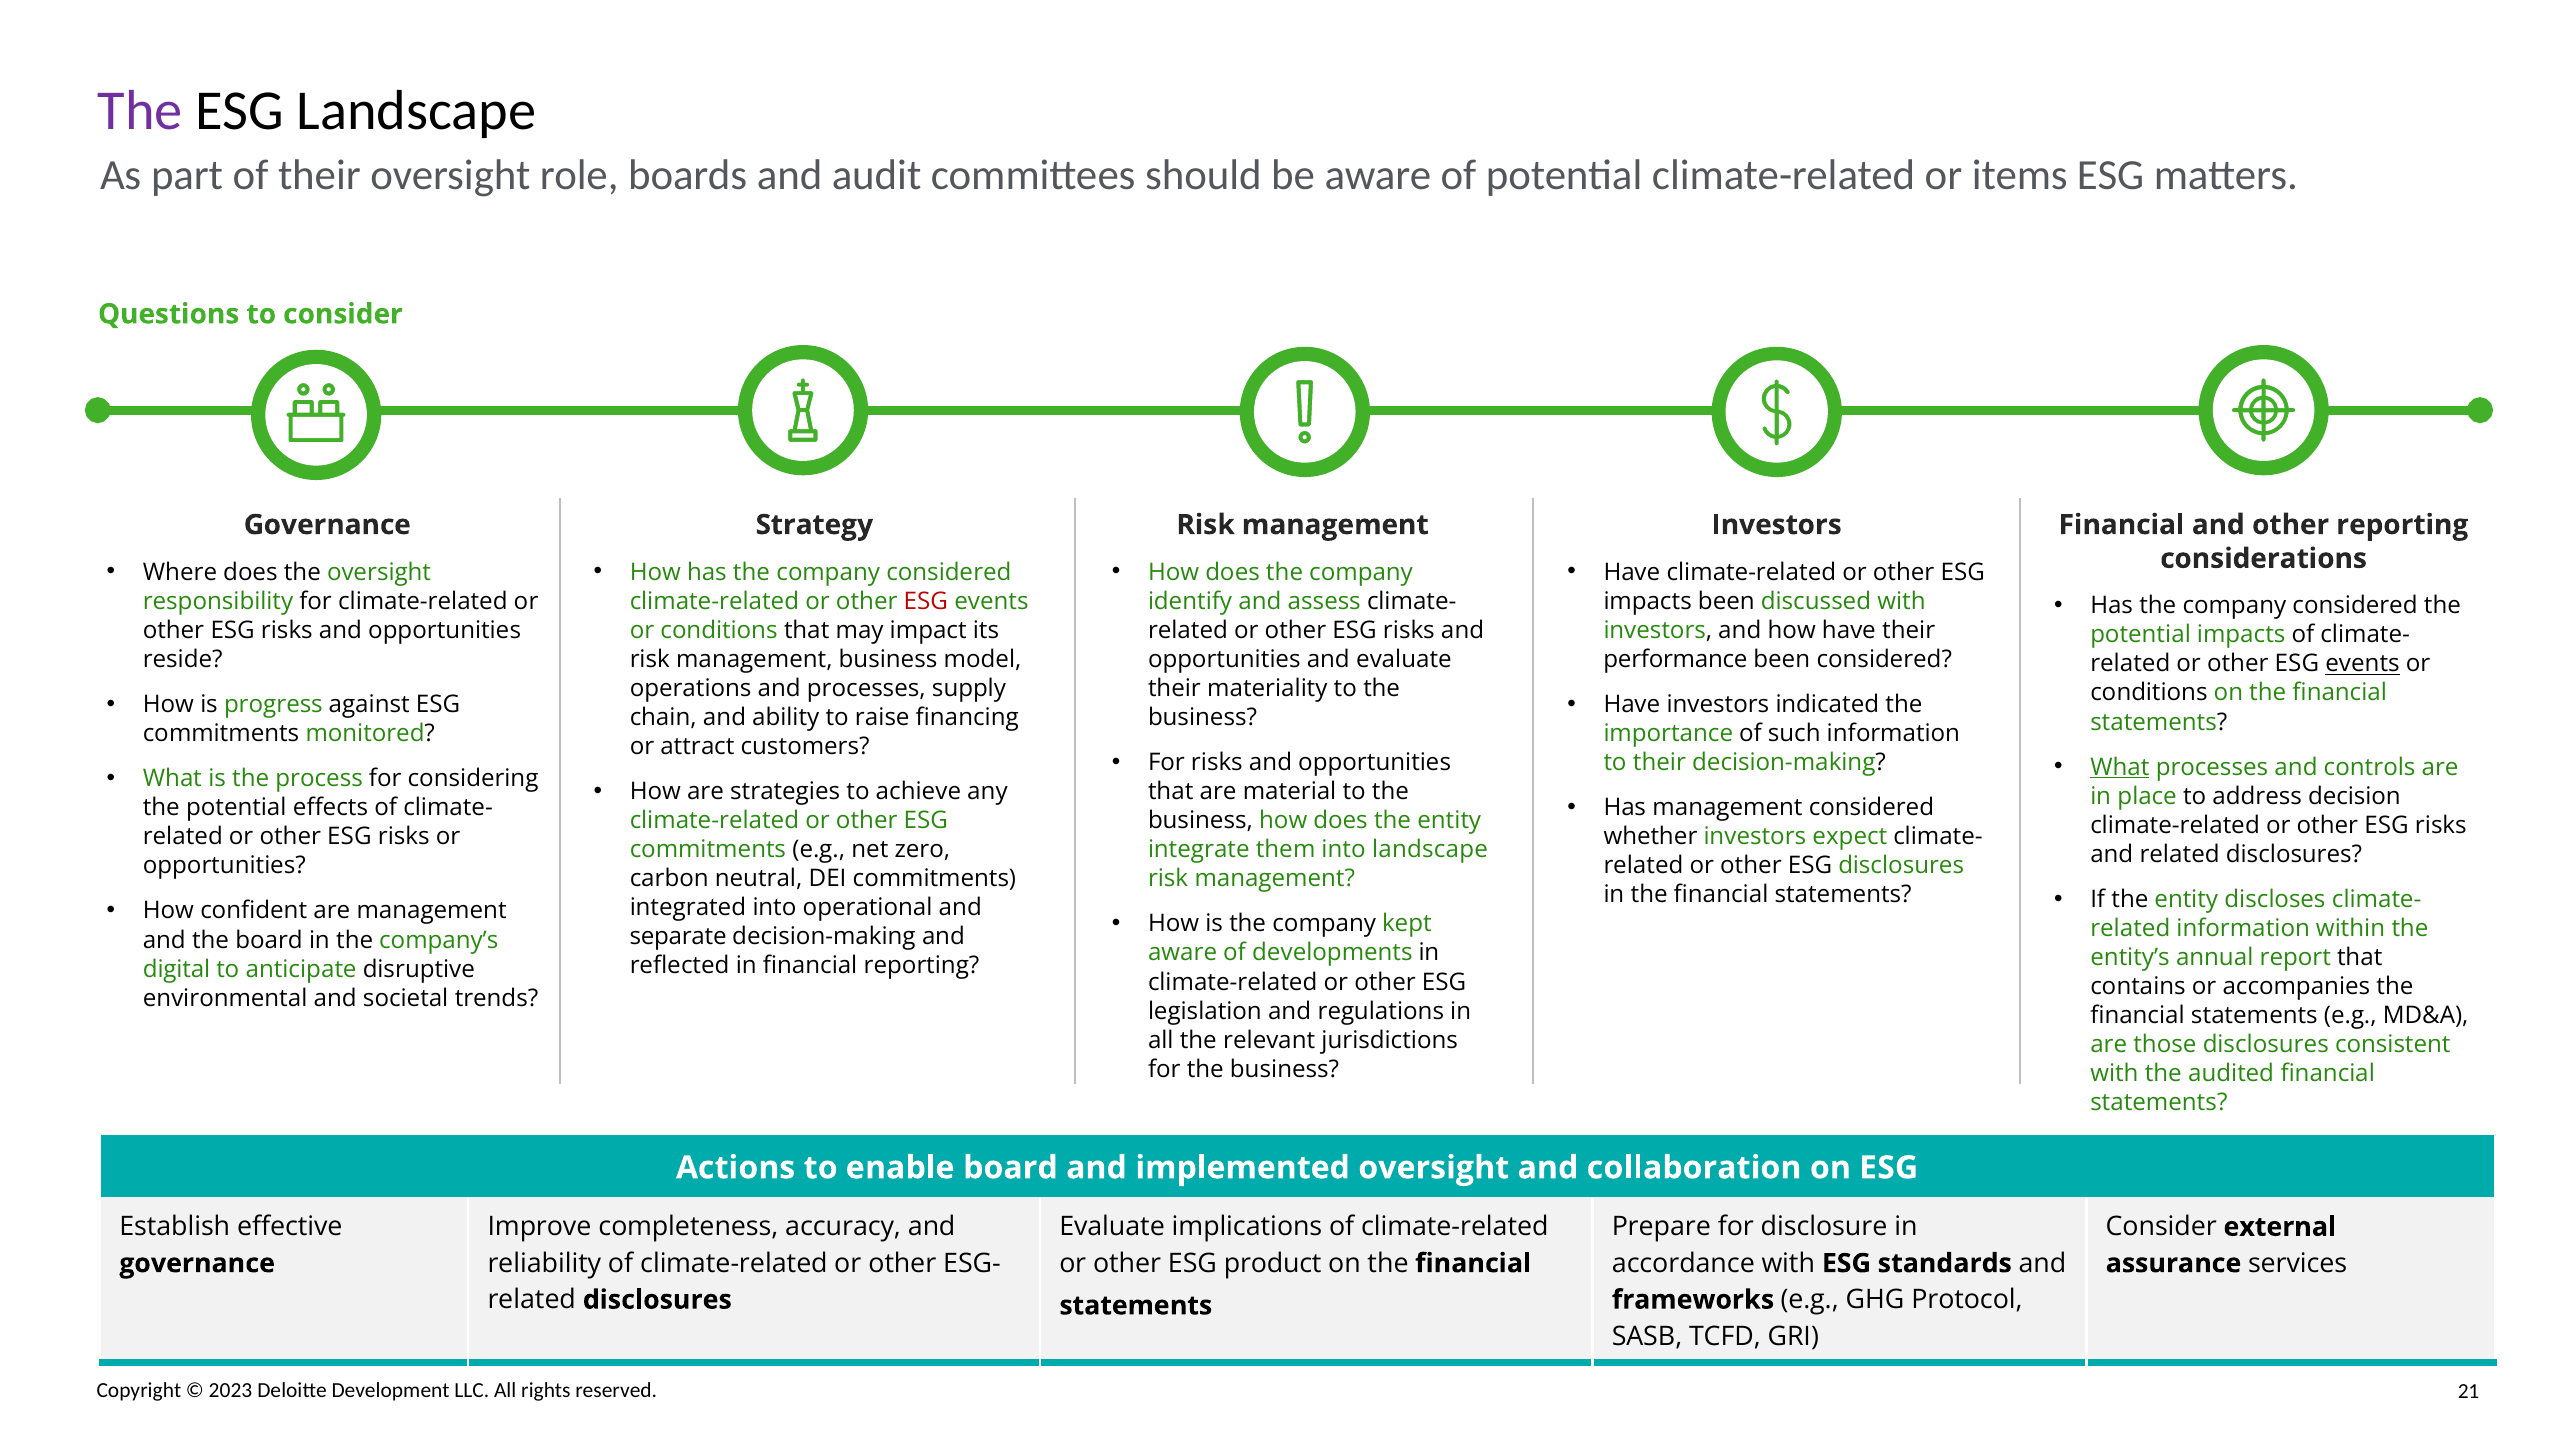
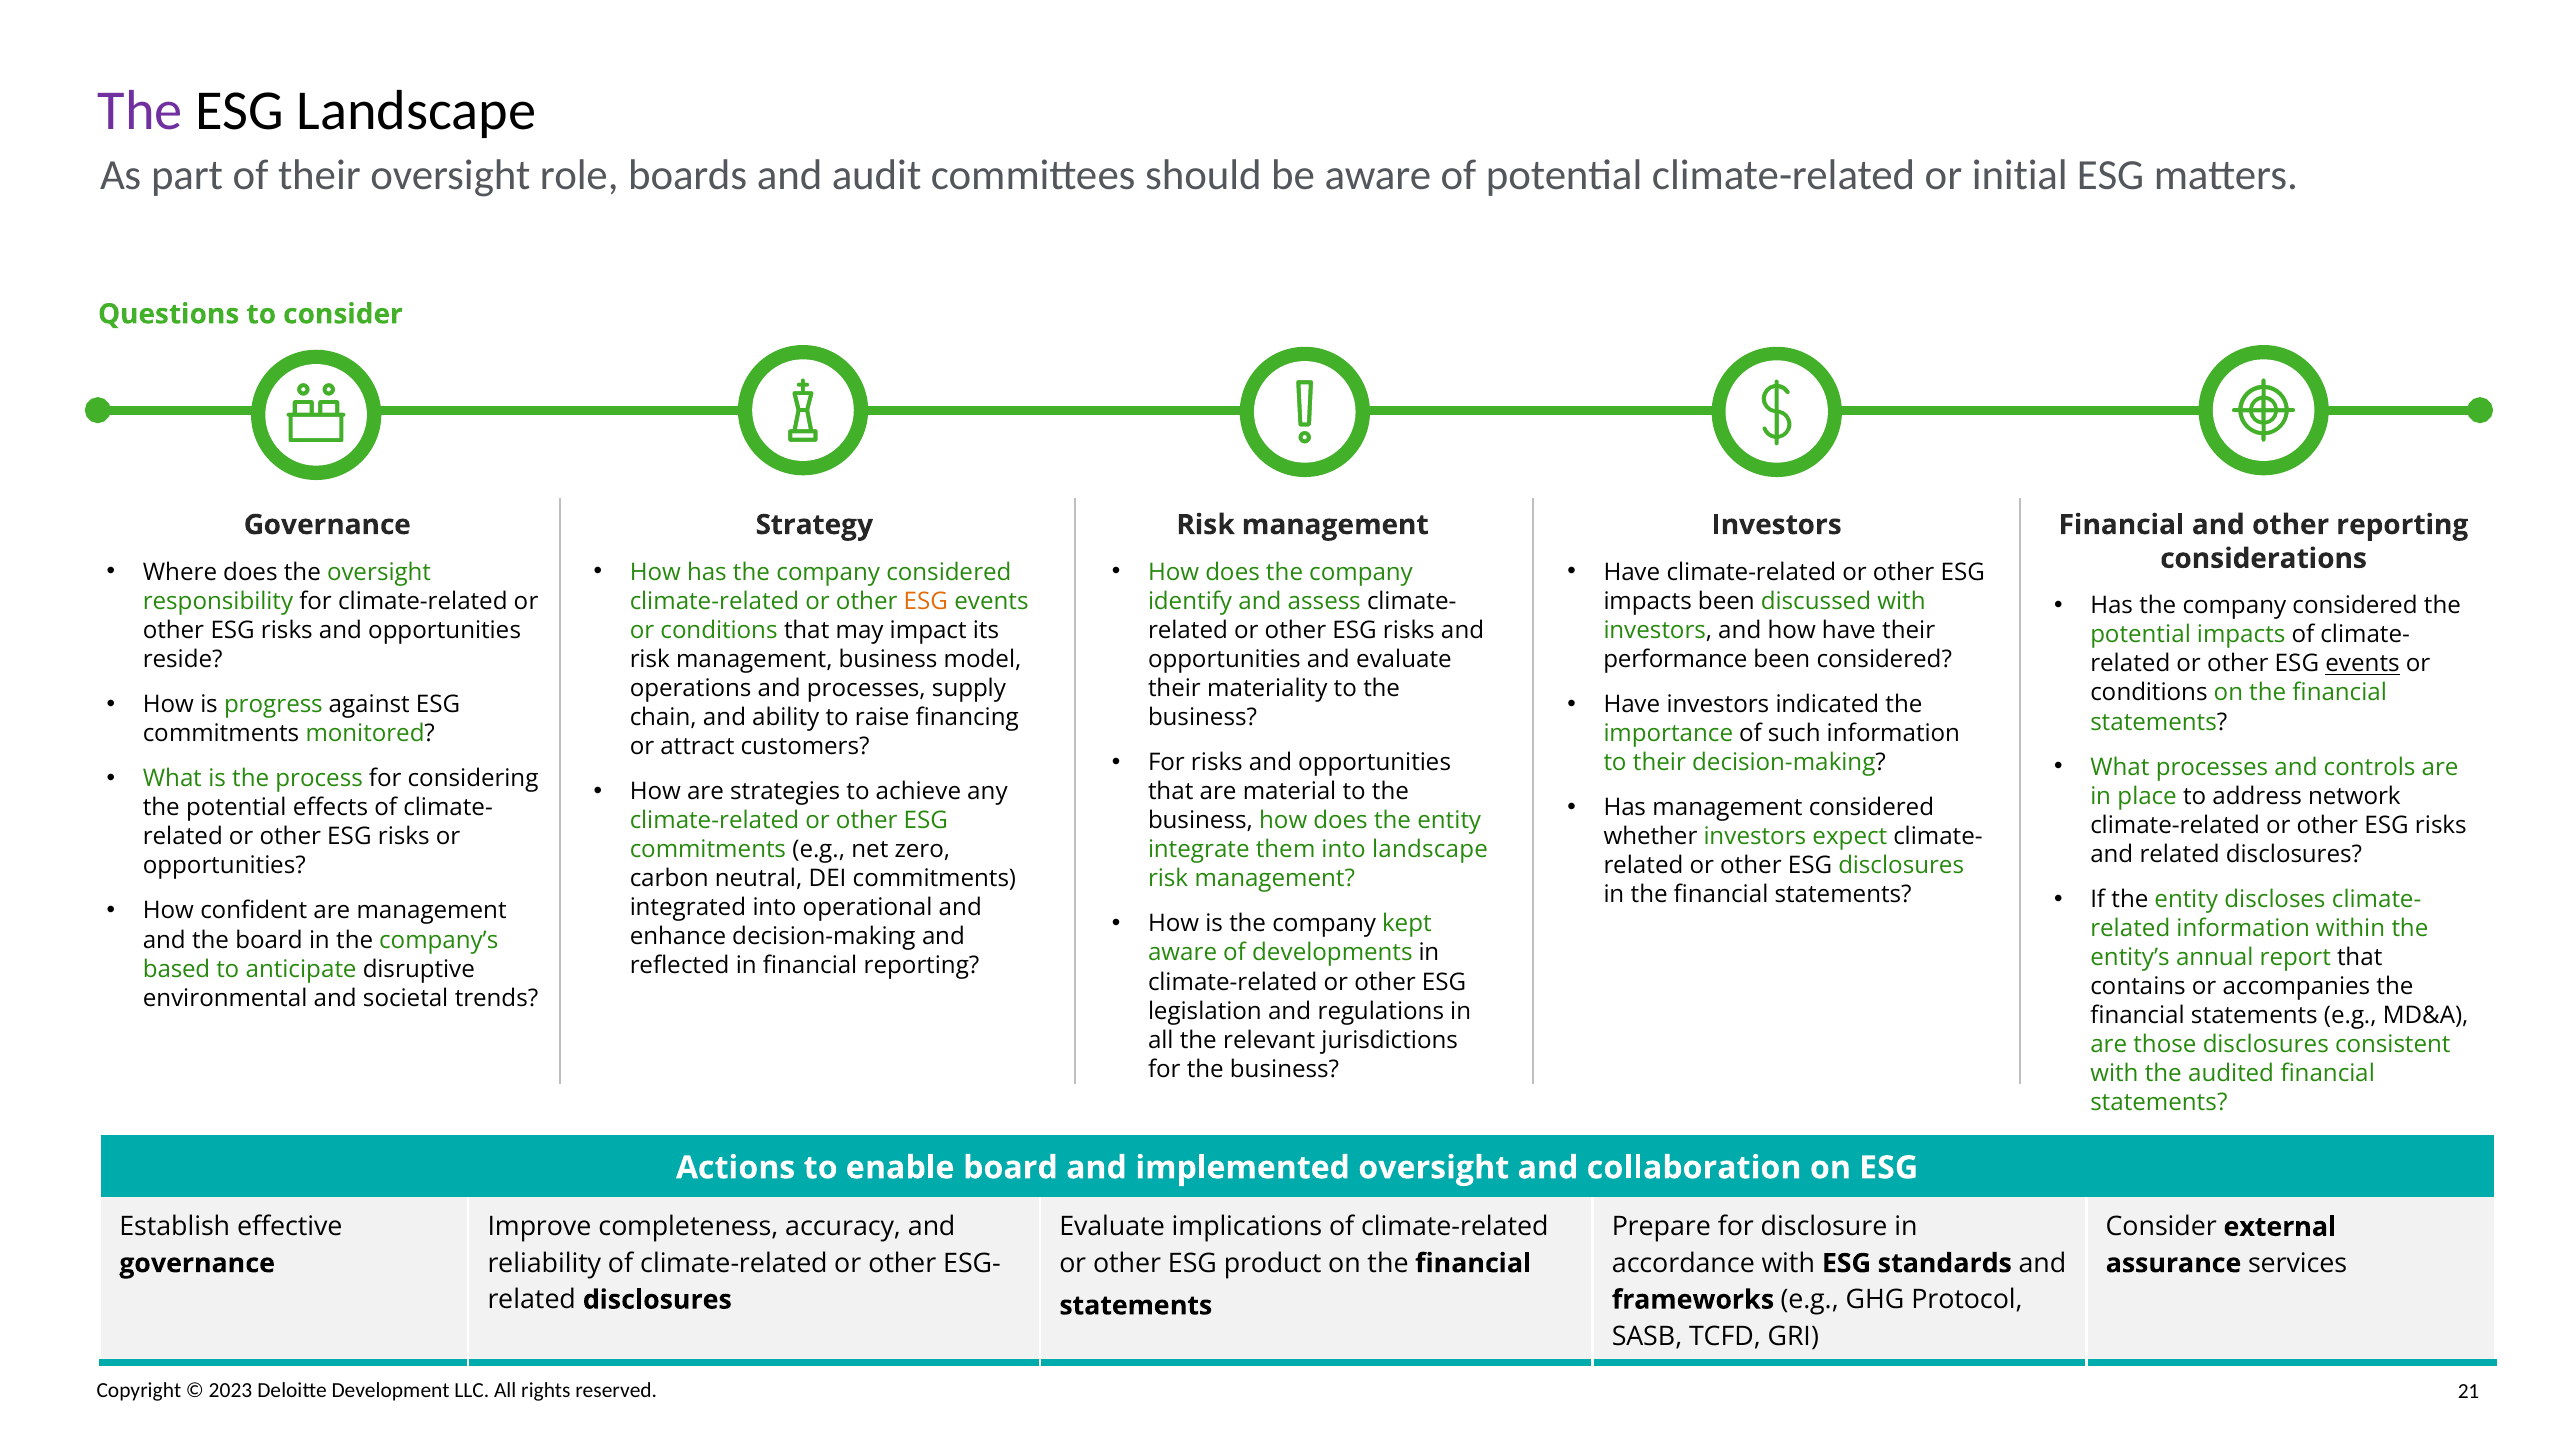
items: items -> initial (2020, 175)
ESG colour: red -> orange (926, 601)
What underline: present -> none (2120, 767)
decision: decision -> network (2354, 796)
separate: separate -> enhance (678, 937)
digital: digital -> based (177, 969)
